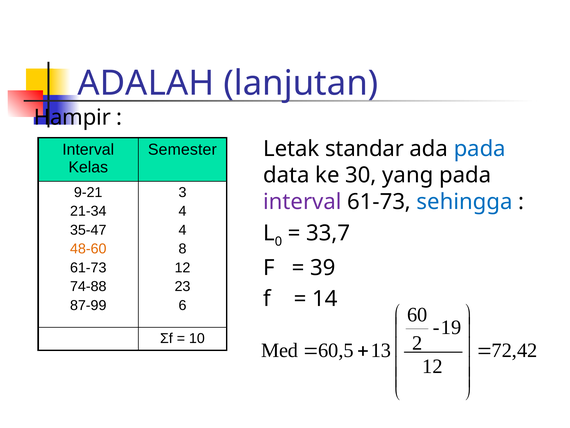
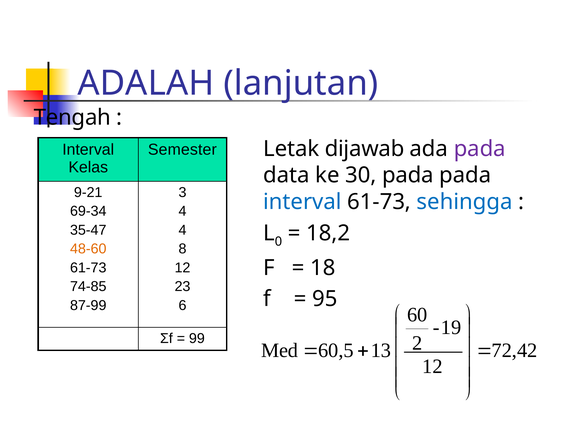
Hampir: Hampir -> Tengah (72, 117)
standar: standar -> dijawab (365, 149)
pada colour: blue -> purple (480, 149)
30 yang: yang -> pada (408, 175)
interval colour: purple -> blue (302, 202)
21-34: 21-34 -> 69-34 (88, 211)
33,7: 33,7 -> 18,2 (328, 233)
39: 39 -> 18 (323, 268)
74-88: 74-88 -> 74-85 (88, 286)
14: 14 -> 95 (325, 299)
10: 10 -> 99 (197, 338)
